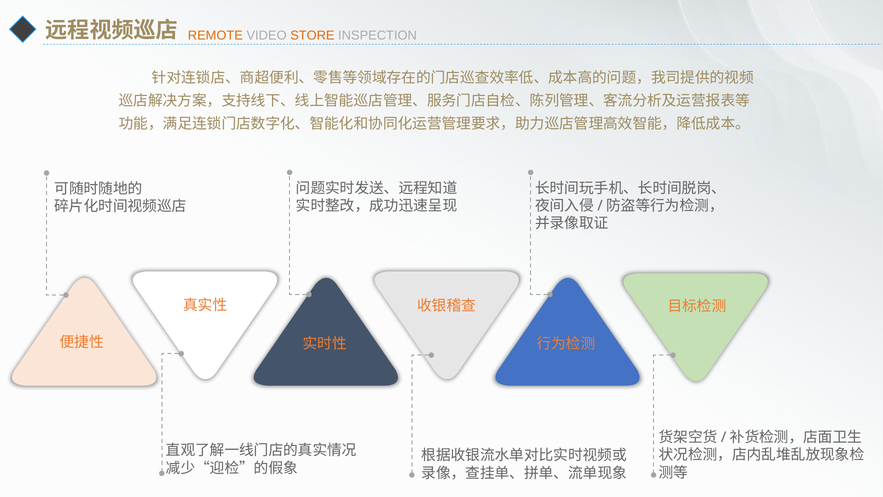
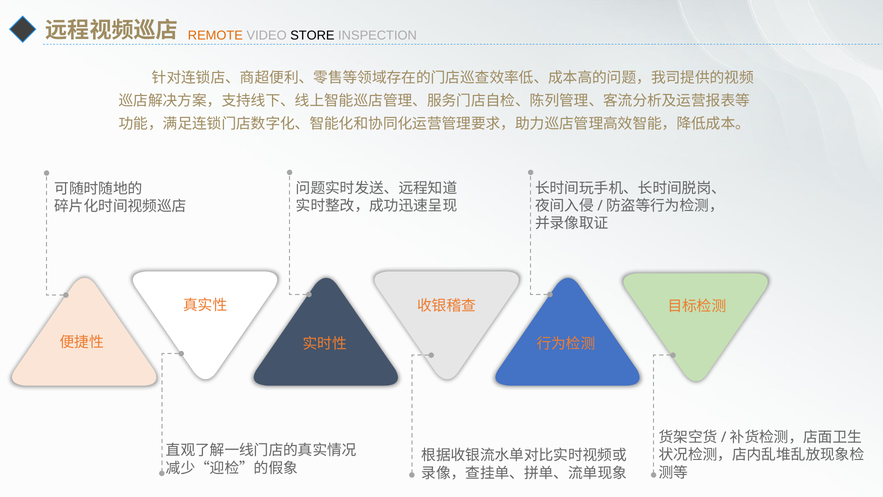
STORE colour: orange -> black (312, 36)
